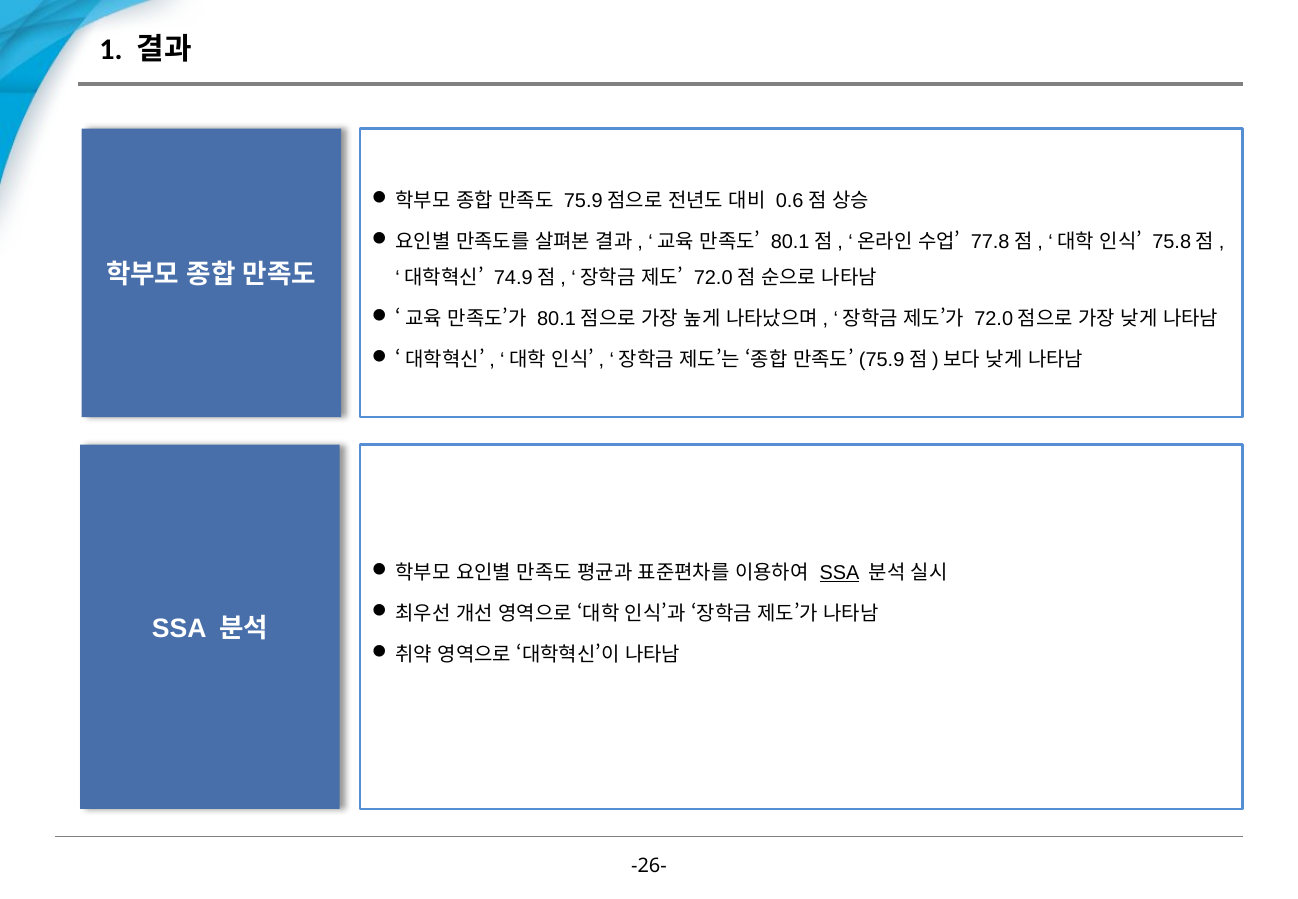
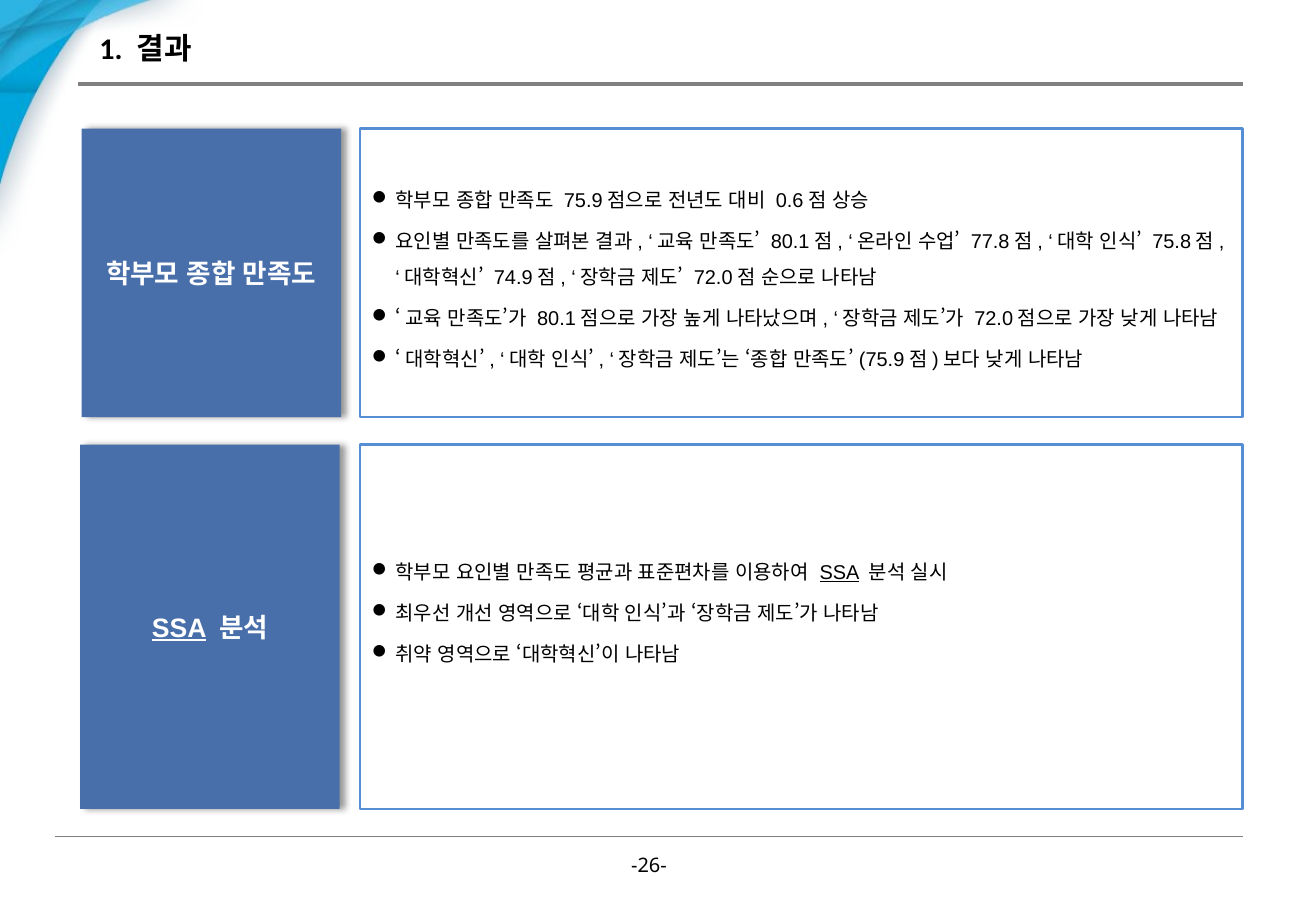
SSA underline: none -> present (179, 628)
